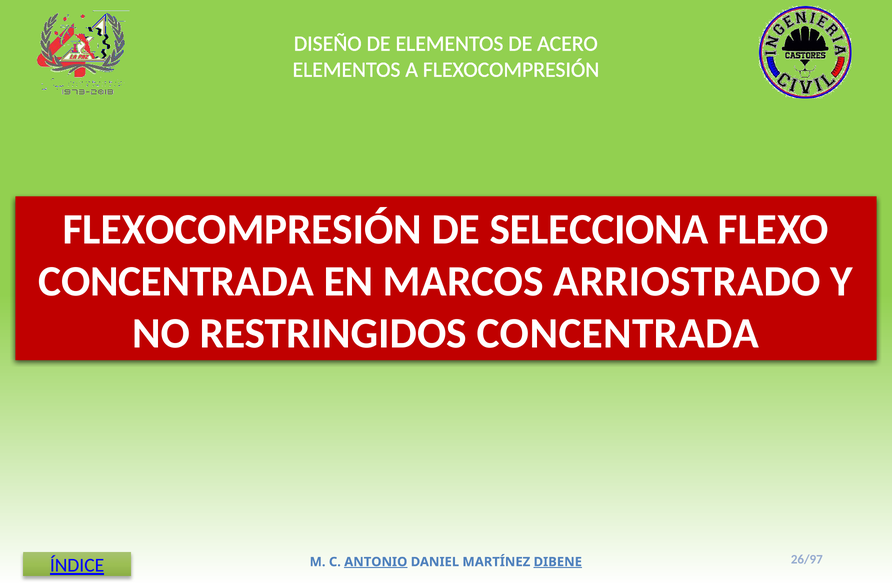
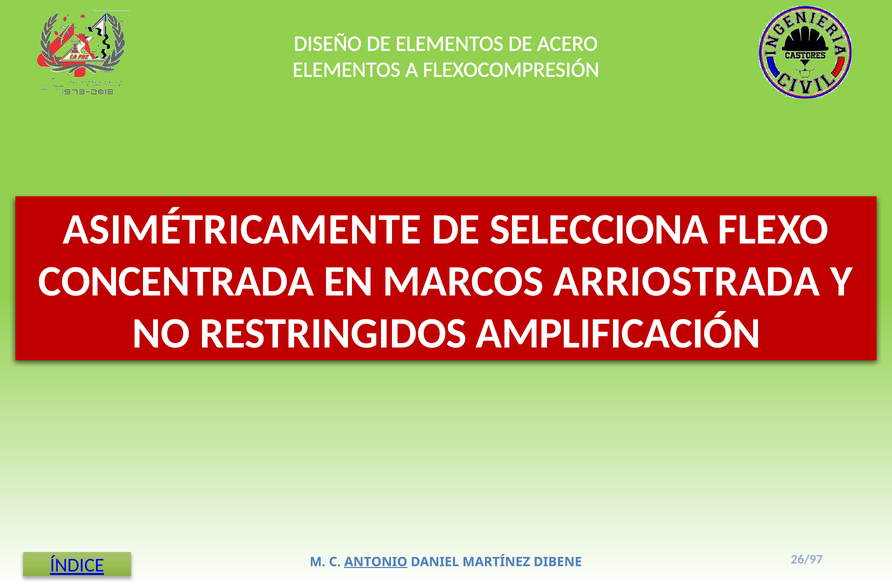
FLEXOCOMPRESIÓN: FLEXOCOMPRESIÓN -> ASIMÉTRICAMENTE (242, 229)
ARRIOSTRADO: ARRIOSTRADO -> ARRIOSTRADA (687, 281)
RESTRINGIDOS CONCENTRADA: CONCENTRADA -> AMPLIFICACIÓN (618, 333)
DIBENE underline: present -> none (558, 562)
